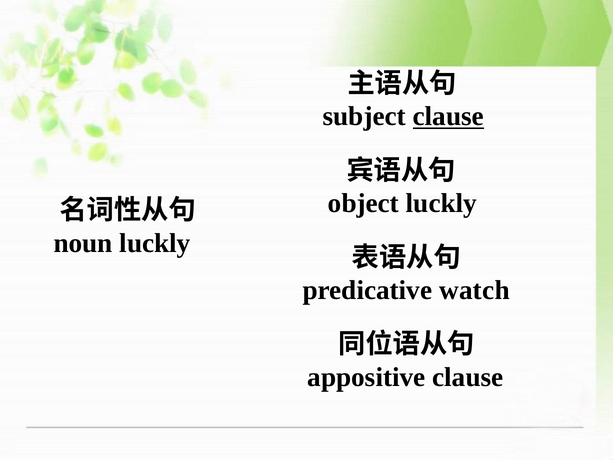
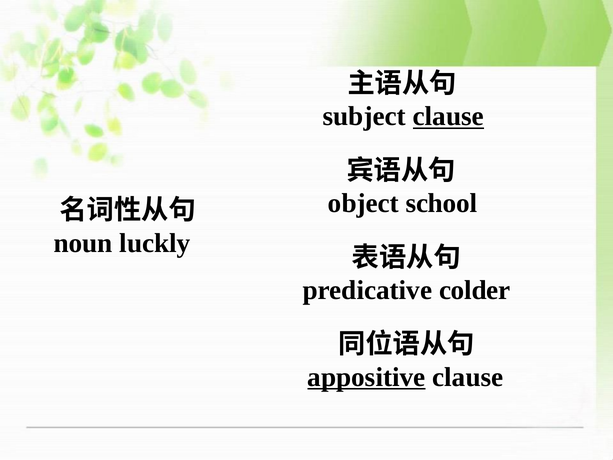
object luckly: luckly -> school (441, 203)
watch: watch -> colder (475, 290)
appositive underline: none -> present (366, 377)
